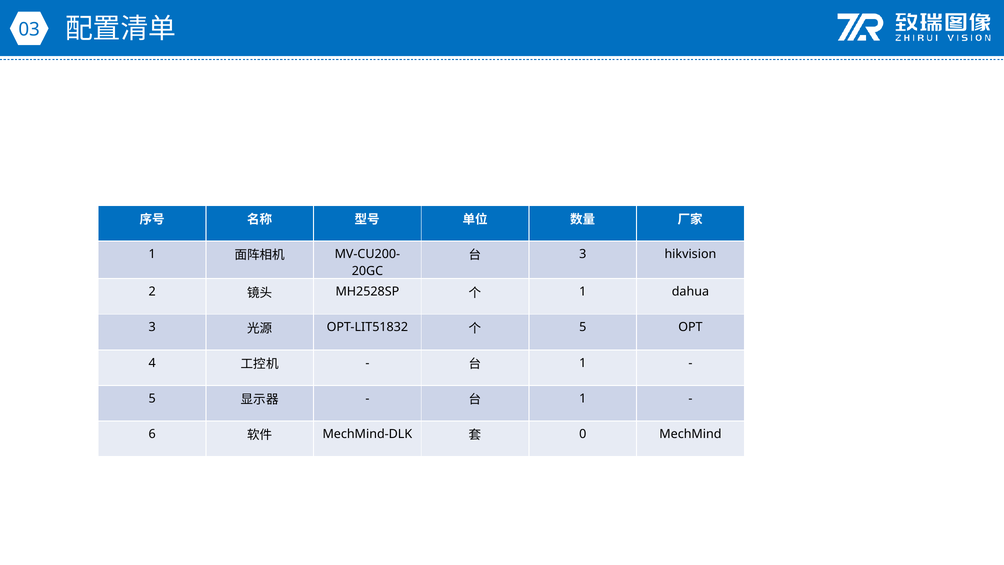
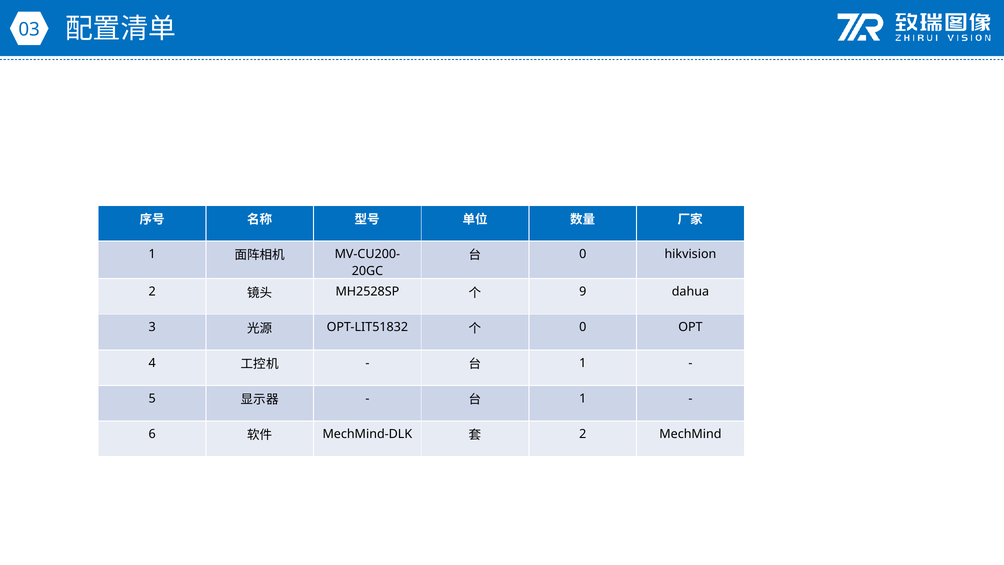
3: 3 -> 0 (583, 254)
1: 1 -> 9 (583, 292)
5: 5 -> 0 (583, 327)
0: 0 -> 2 (583, 434)
